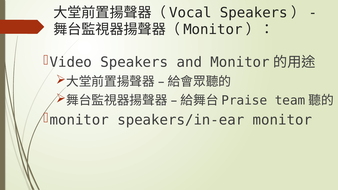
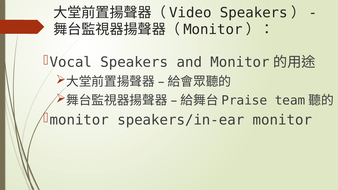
Vocal: Vocal -> Video (190, 13)
Video: Video -> Vocal (71, 62)
